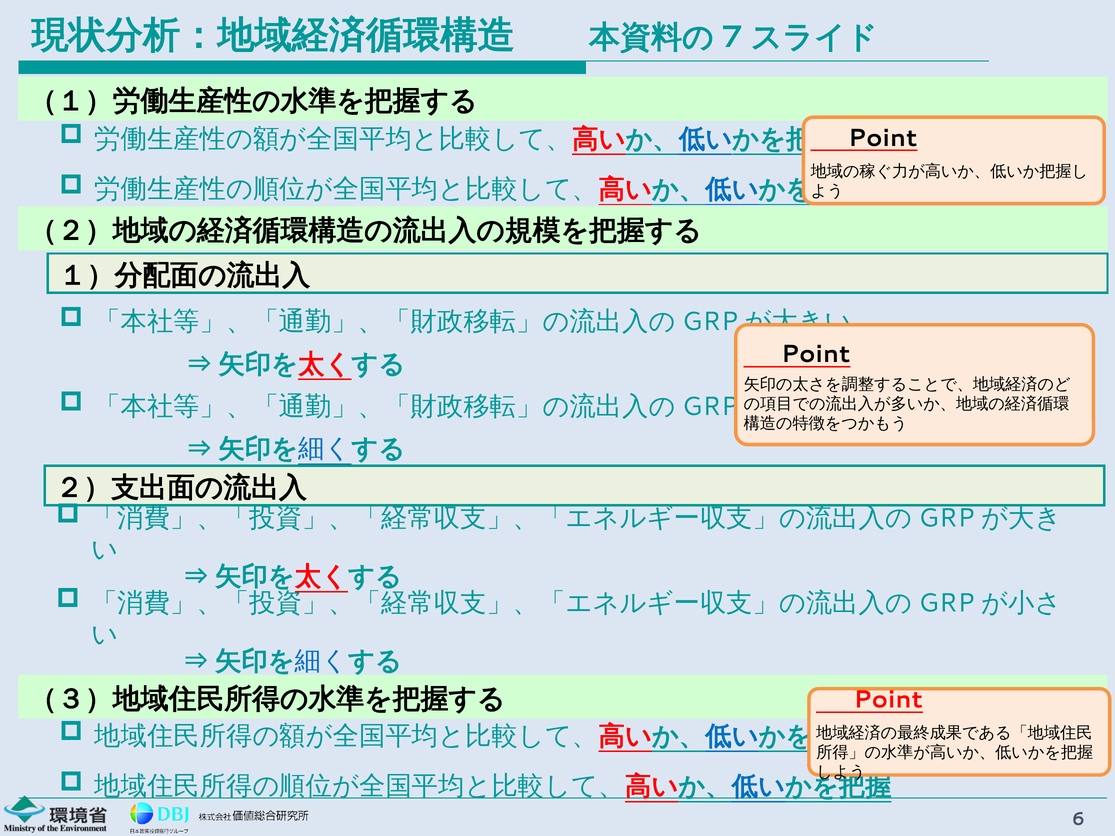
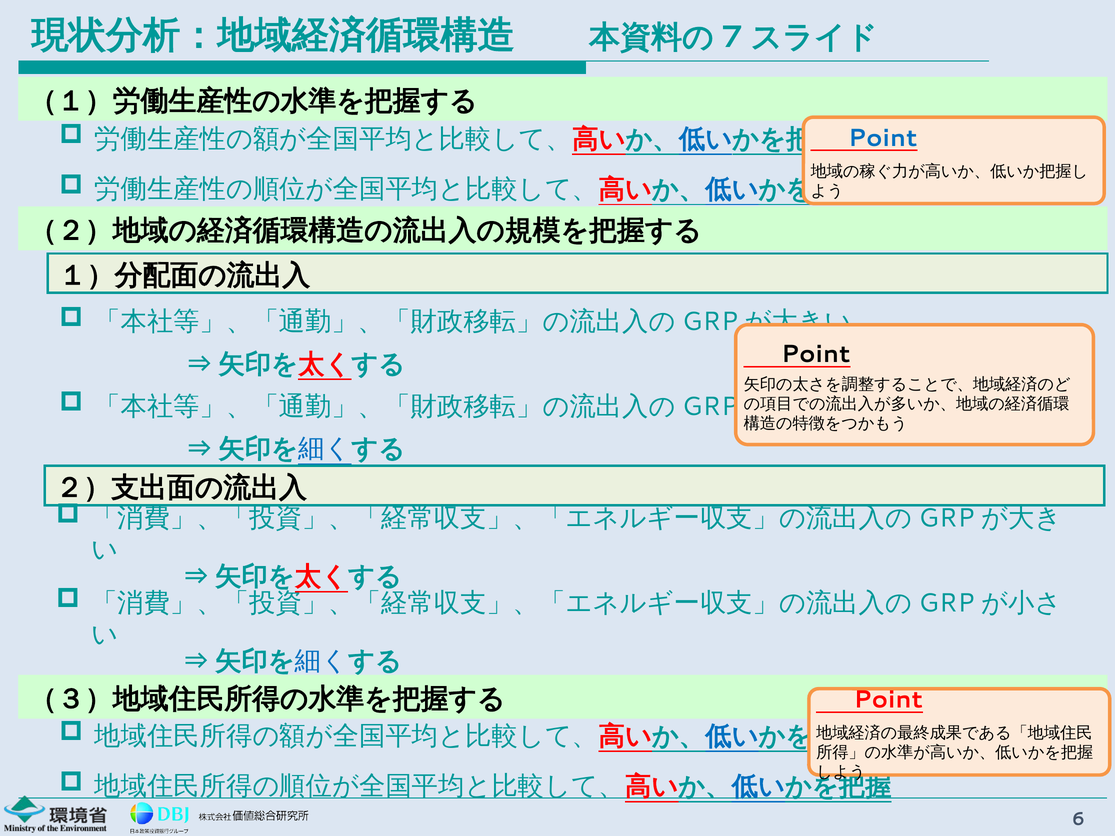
Point colour: black -> blue (883, 138)
